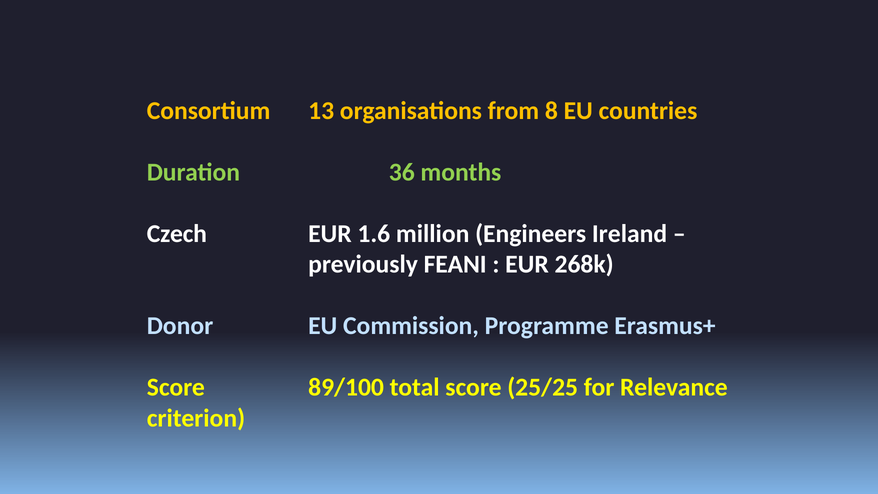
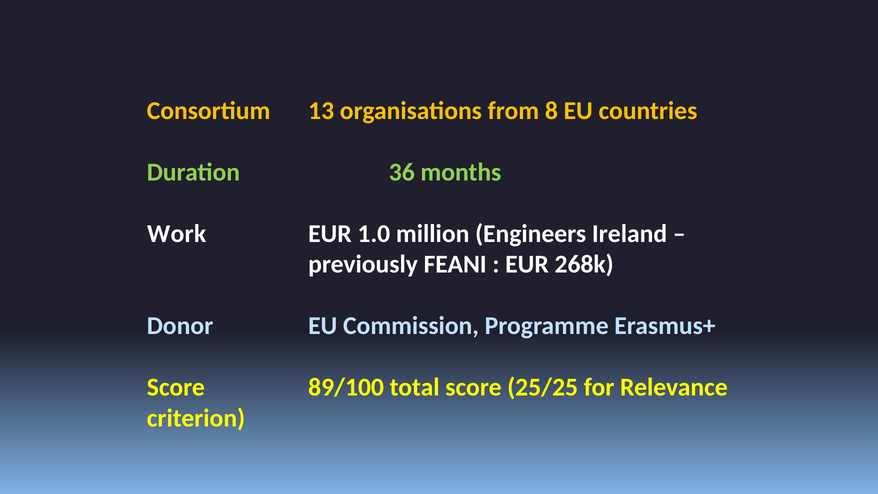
Czech: Czech -> Work (177, 234)
1.6: 1.6 -> 1.0 (374, 234)
